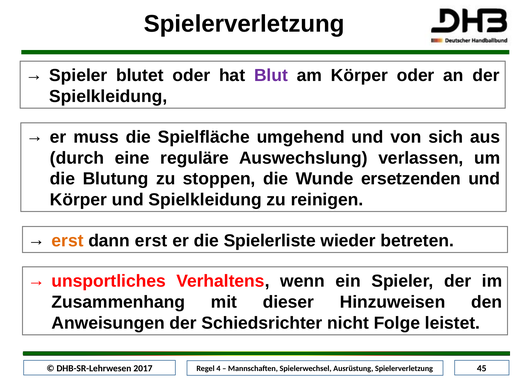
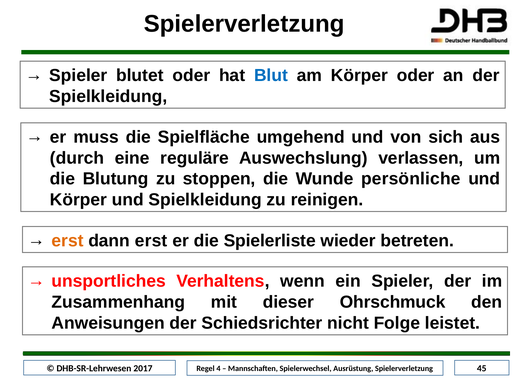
Blut colour: purple -> blue (271, 75)
ersetzenden: ersetzenden -> persönliche (411, 179)
Hinzuweisen: Hinzuweisen -> Ohrschmuck (393, 302)
